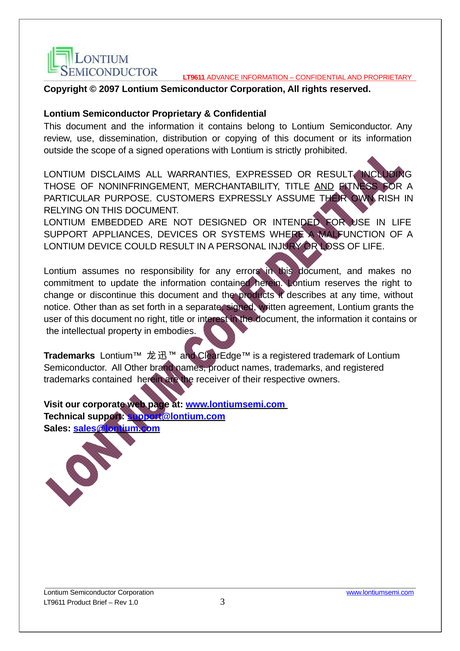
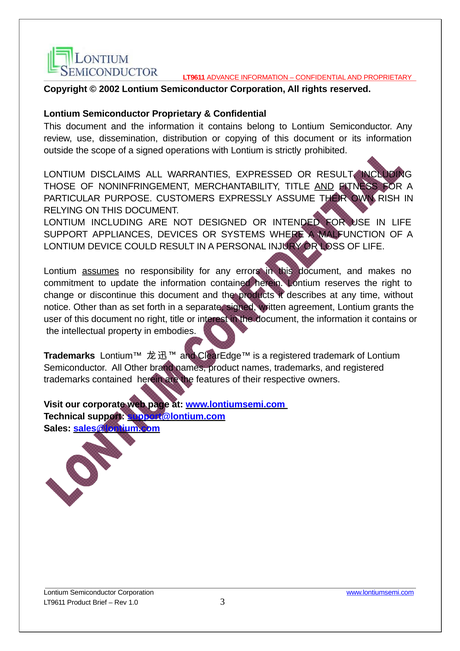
2097: 2097 -> 2002 (109, 89)
LONTIUM EMBEDDED: EMBEDDED -> INCLUDING (117, 222)
assumes underline: none -> present (101, 271)
receiver: receiver -> features (213, 380)
